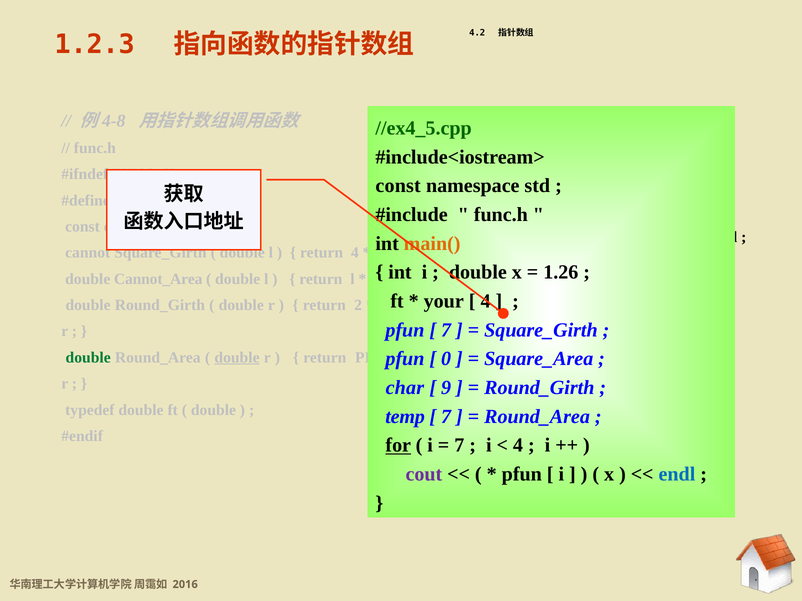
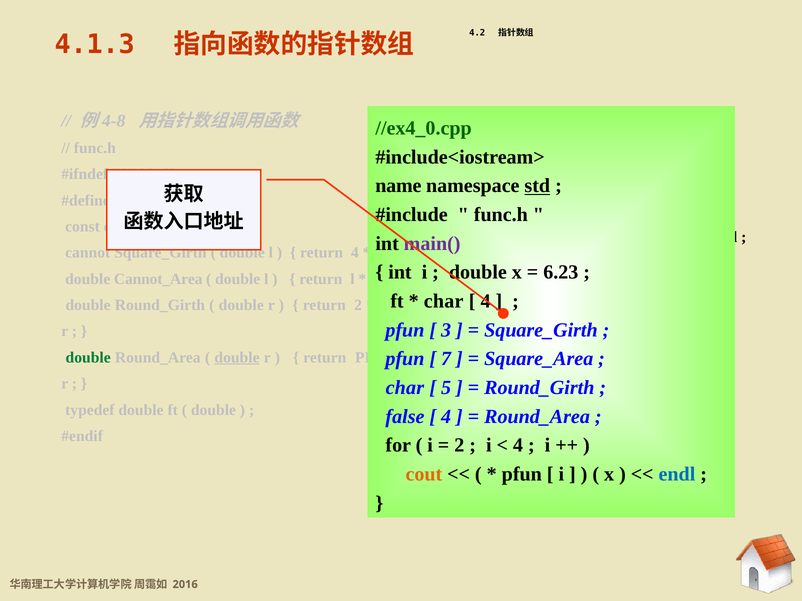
1.2.3: 1.2.3 -> 4.1.3 (95, 45)
//ex4_5.cpp: //ex4_5.cpp -> //ex4_0.cpp (424, 128)
const: const -> name (398, 186)
std underline: none -> present (537, 186)
main( colour: orange -> purple (432, 244)
1.26: 1.26 -> 6.23 (561, 273)
your: your -> char (444, 301)
7: 7 -> 3 (446, 330)
0: 0 -> 7 (446, 359)
9: 9 -> 5 (446, 388)
temp: temp -> false (405, 417)
7: 7 -> 4 (446, 417)
for underline: present -> none (398, 446)
7: 7 -> 2 (459, 446)
cout colour: purple -> orange (424, 475)
